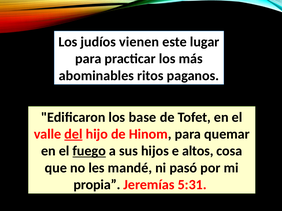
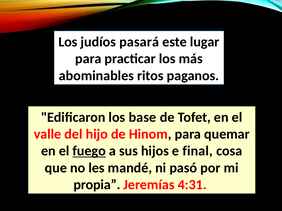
vienen: vienen -> pasará (139, 42)
del underline: present -> none (73, 134)
altos: altos -> final (198, 151)
5:31: 5:31 -> 4:31 (192, 185)
